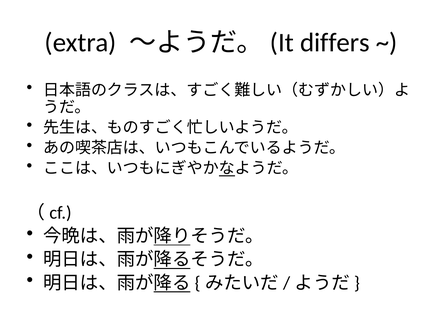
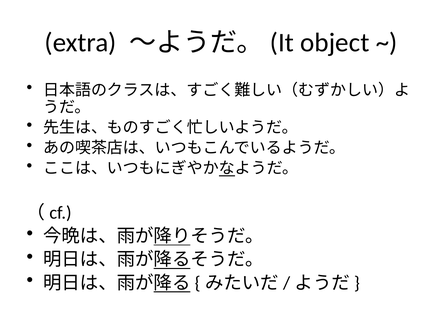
differs: differs -> object (335, 43)
